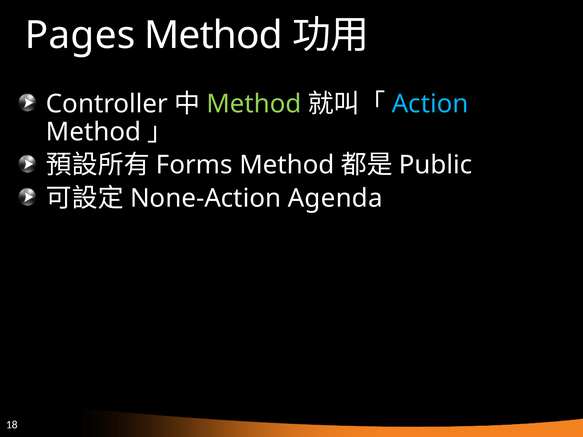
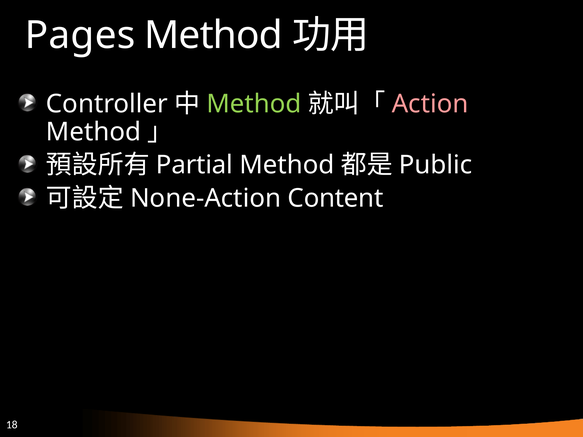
Action colour: light blue -> pink (430, 104)
Forms: Forms -> Partial (194, 165)
Agenda: Agenda -> Content (336, 198)
